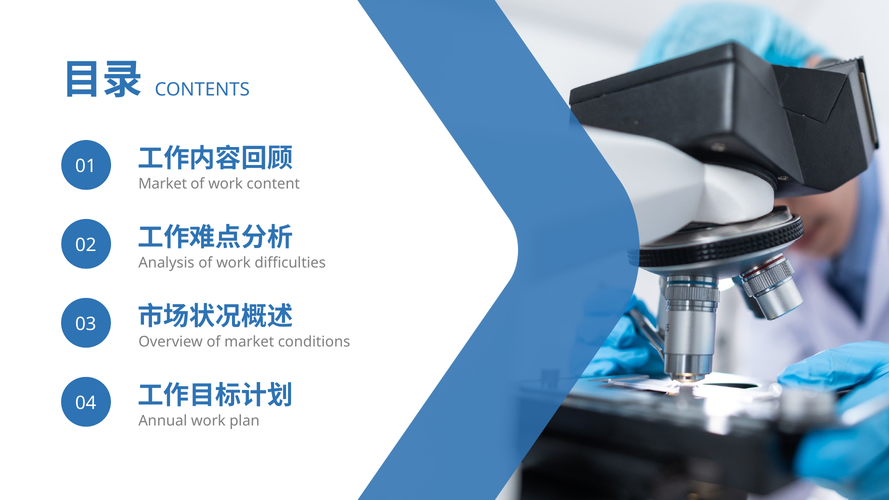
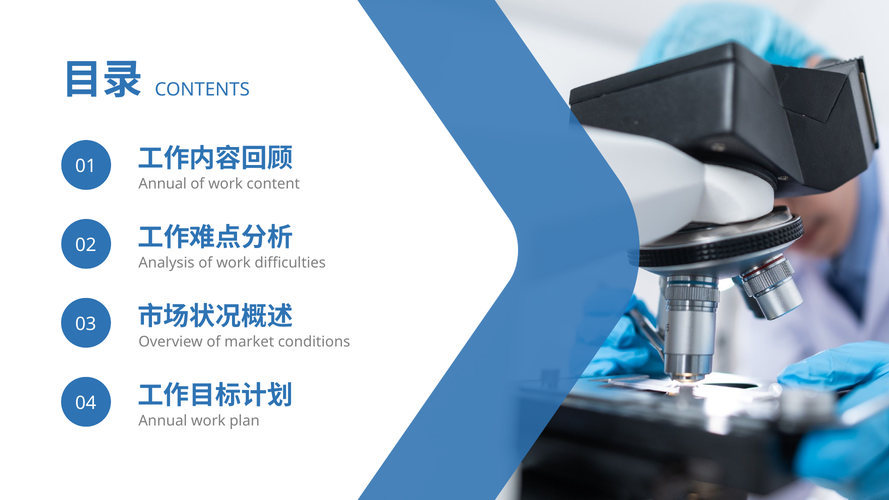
Market: Market -> Annual (163, 184)
